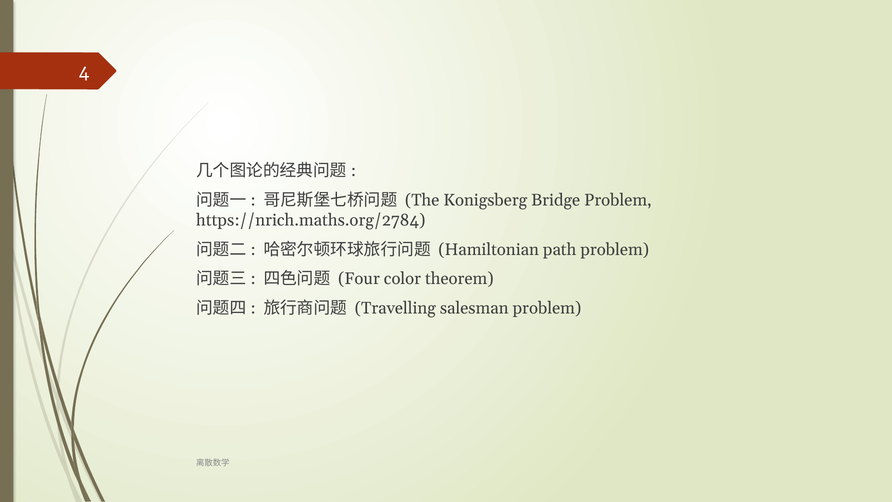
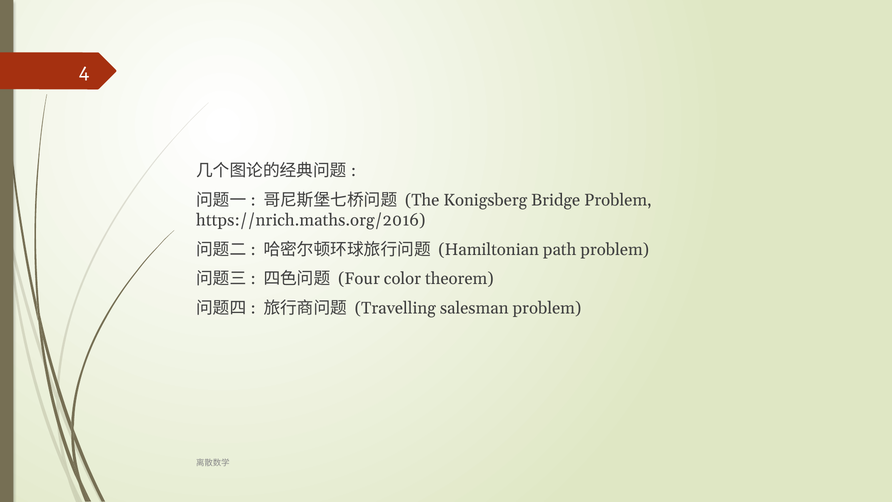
https://nrich.maths.org/2784: https://nrich.maths.org/2784 -> https://nrich.maths.org/2016 (311, 220)
